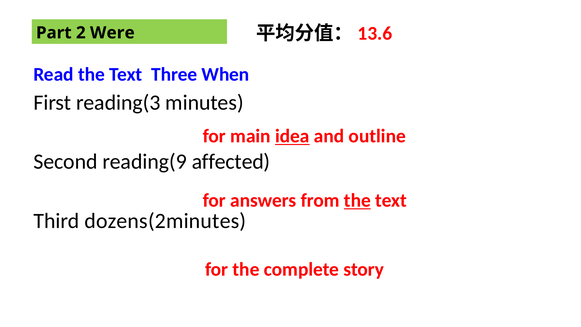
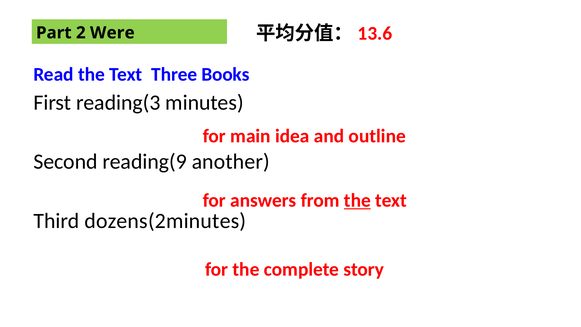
When: When -> Books (226, 74)
idea underline: present -> none (292, 136)
affected: affected -> another (231, 162)
